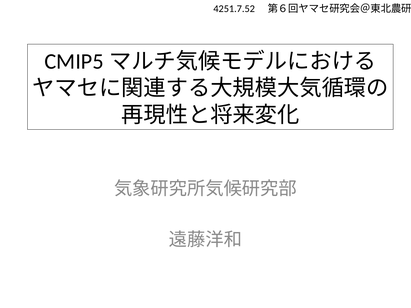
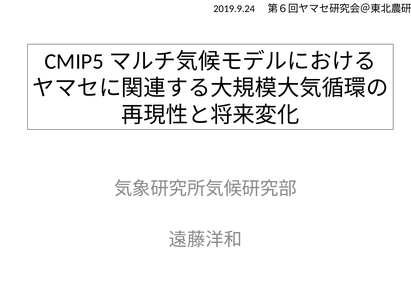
4251.7.52: 4251.7.52 -> 2019.9.24 (234, 9)
